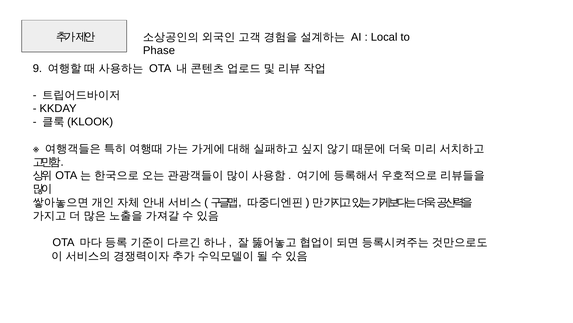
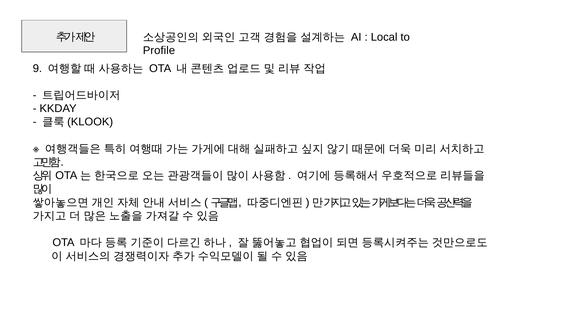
Phase: Phase -> Profile (159, 50)
